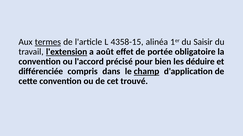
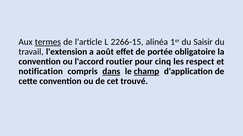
4358-15: 4358-15 -> 2266-15 (127, 42)
l'extension underline: present -> none (67, 52)
précisé: précisé -> routier (119, 62)
bien: bien -> cinq (163, 62)
déduire: déduire -> respect (200, 62)
différenciée: différenciée -> notification (41, 72)
dans underline: none -> present (111, 72)
